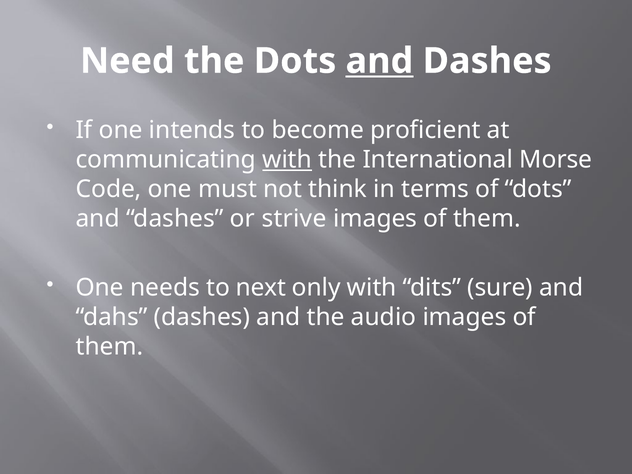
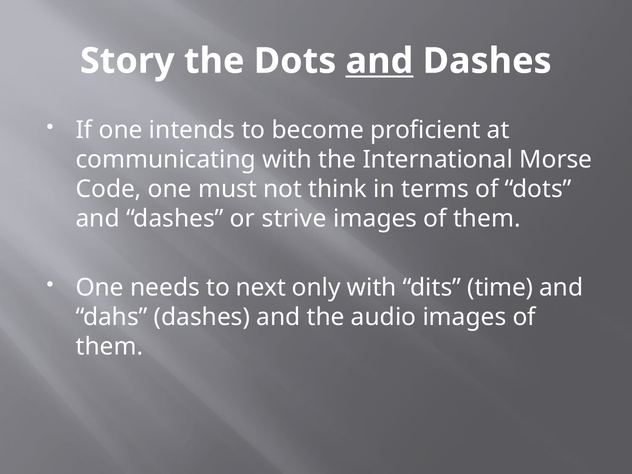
Need: Need -> Story (127, 61)
with underline: present -> none (287, 160)
sure: sure -> time (500, 288)
